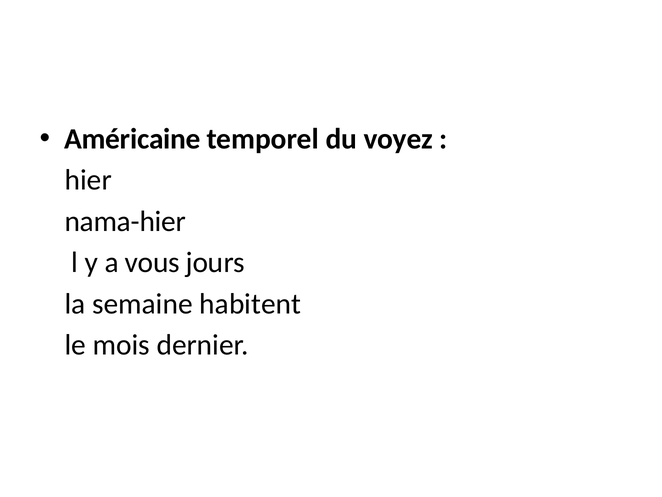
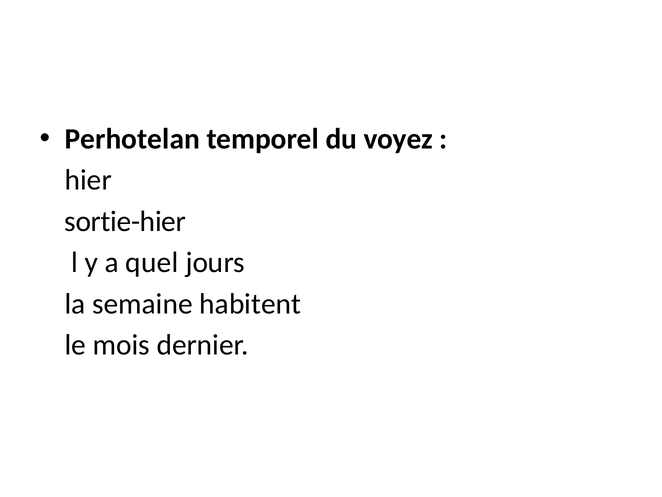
Américaine: Américaine -> Perhotelan (132, 139)
nama-hier: nama-hier -> sortie-hier (125, 221)
vous: vous -> quel (152, 262)
